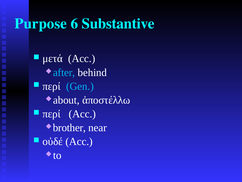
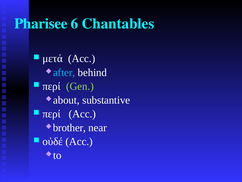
Purpose: Purpose -> Pharisee (41, 24)
Substantive: Substantive -> Chantables (118, 24)
Gen colour: light blue -> light green (80, 86)
ἀποστέλλω: ἀποστέλλω -> substantive (106, 100)
